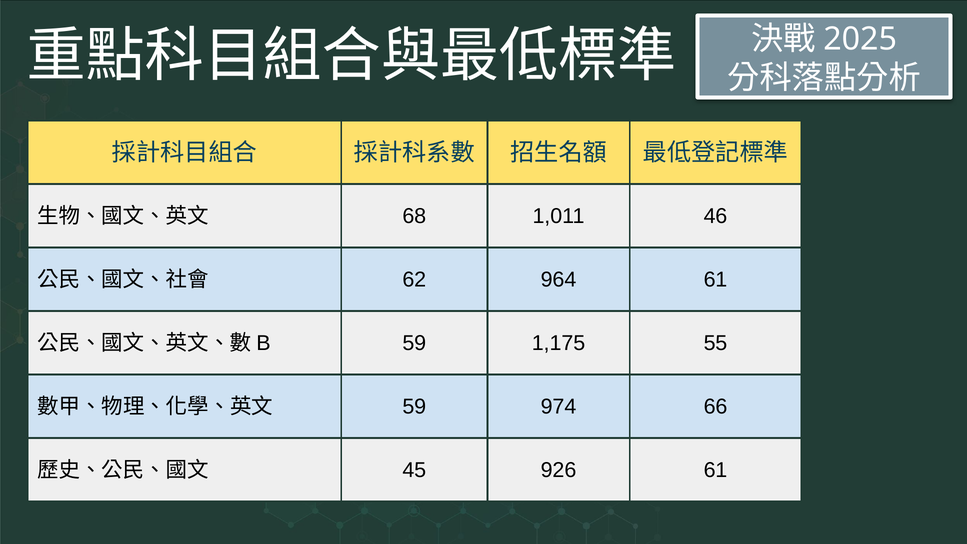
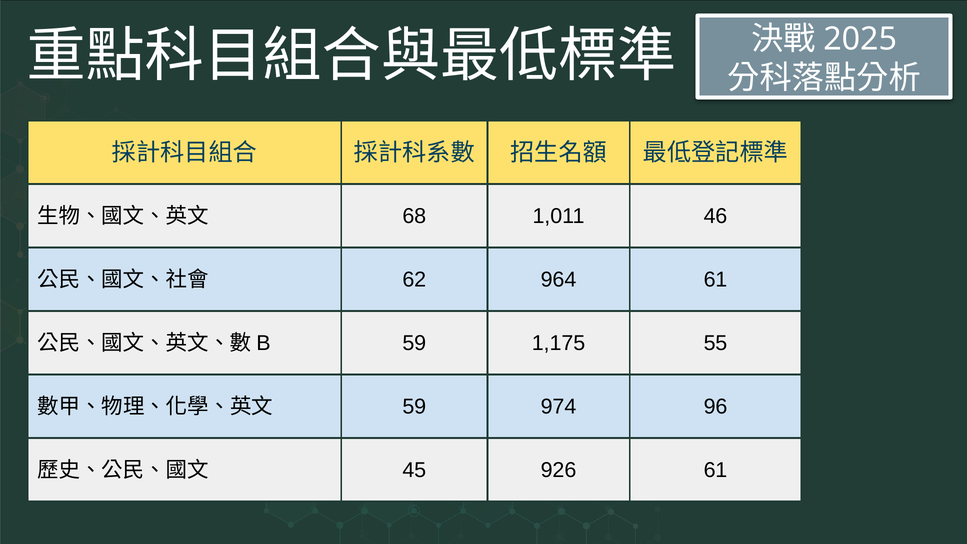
66: 66 -> 96 (716, 406)
